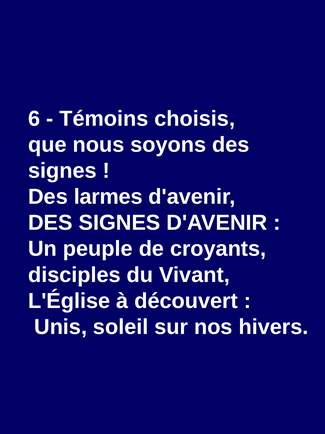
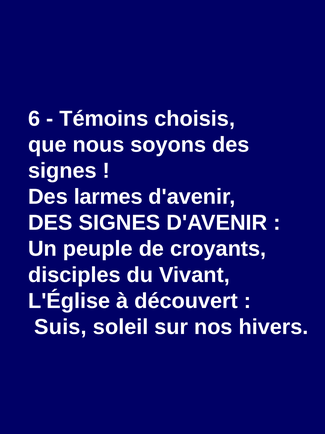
Unis: Unis -> Suis (60, 326)
